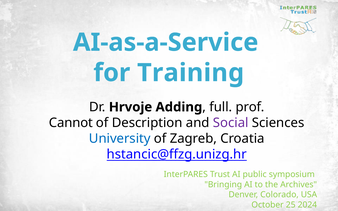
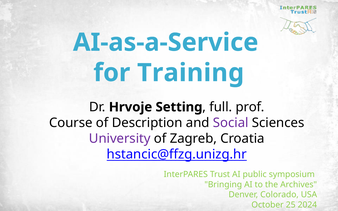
Adding: Adding -> Setting (179, 107)
Cannot: Cannot -> Course (71, 123)
University colour: blue -> purple (120, 139)
